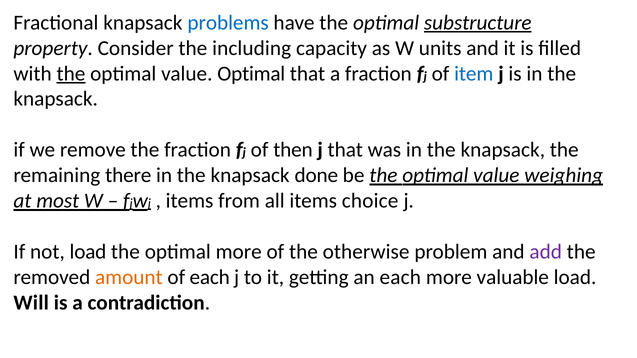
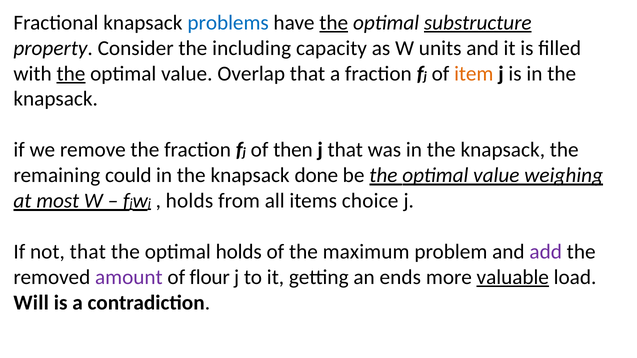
the underline: none -> present (334, 23)
value Optimal: Optimal -> Overlap (251, 74)
item colour: blue -> orange (474, 74)
there: there -> could (128, 176)
items: items -> holds (189, 201)
not load: load -> that (88, 252)
optimal more: more -> holds (239, 252)
otherwise: otherwise -> maximum (366, 252)
amount colour: orange -> purple (129, 277)
of each: each -> flour (210, 277)
an each: each -> ends (400, 277)
valuable underline: none -> present (513, 277)
